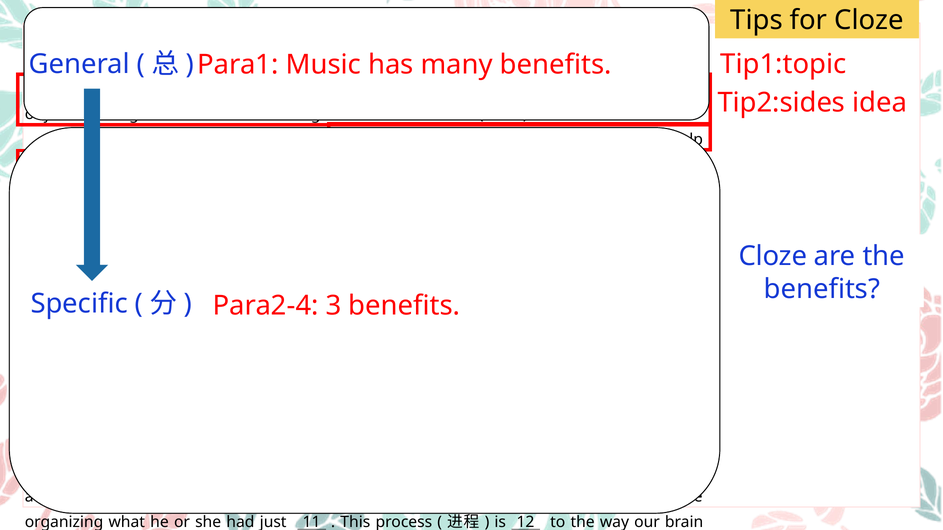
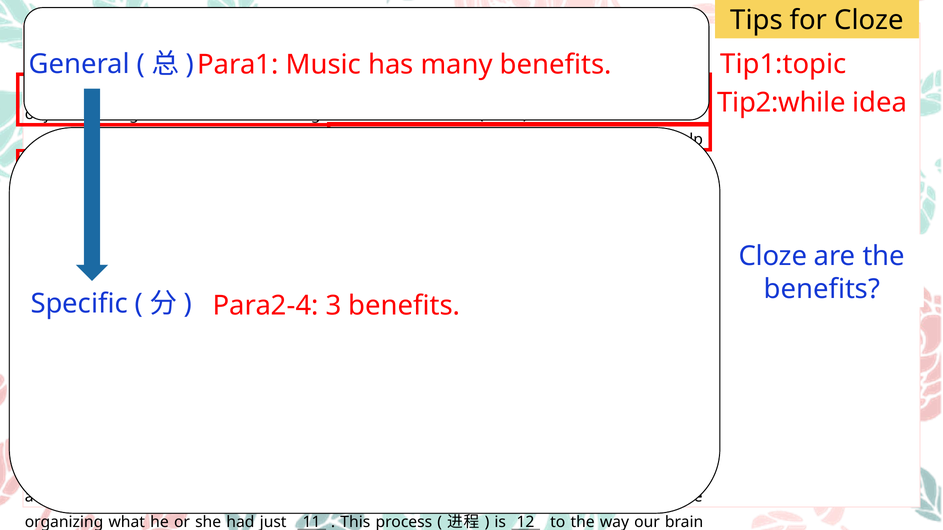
Tip2:sides: Tip2:sides -> Tip2:while (781, 103)
